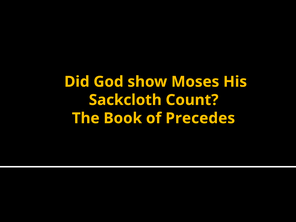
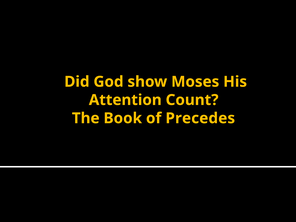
Sackcloth: Sackcloth -> Attention (125, 100)
